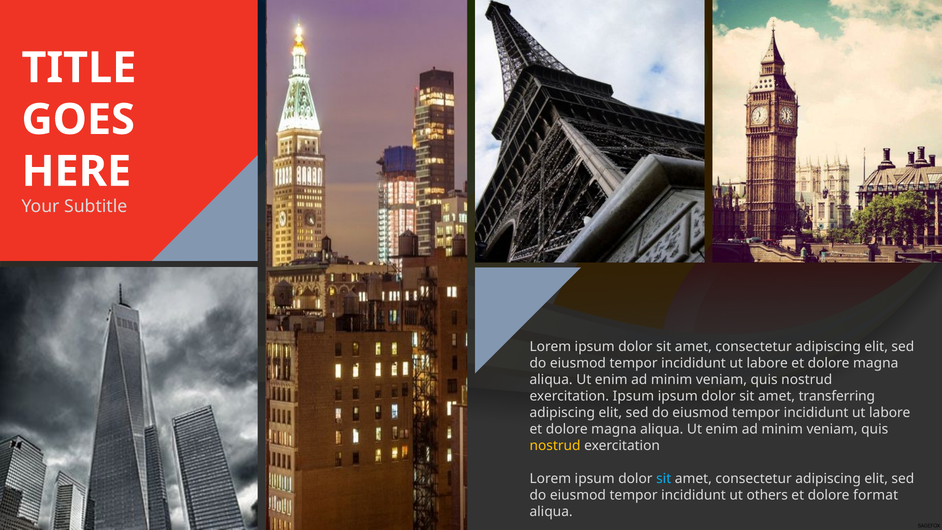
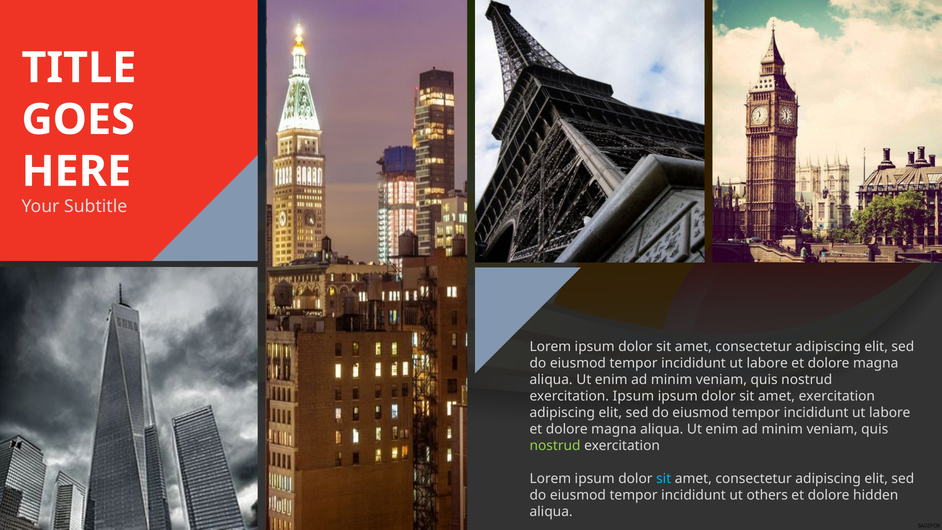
amet transferring: transferring -> exercitation (837, 396)
nostrud colour: yellow -> light green (555, 446)
format: format -> hidden (876, 495)
